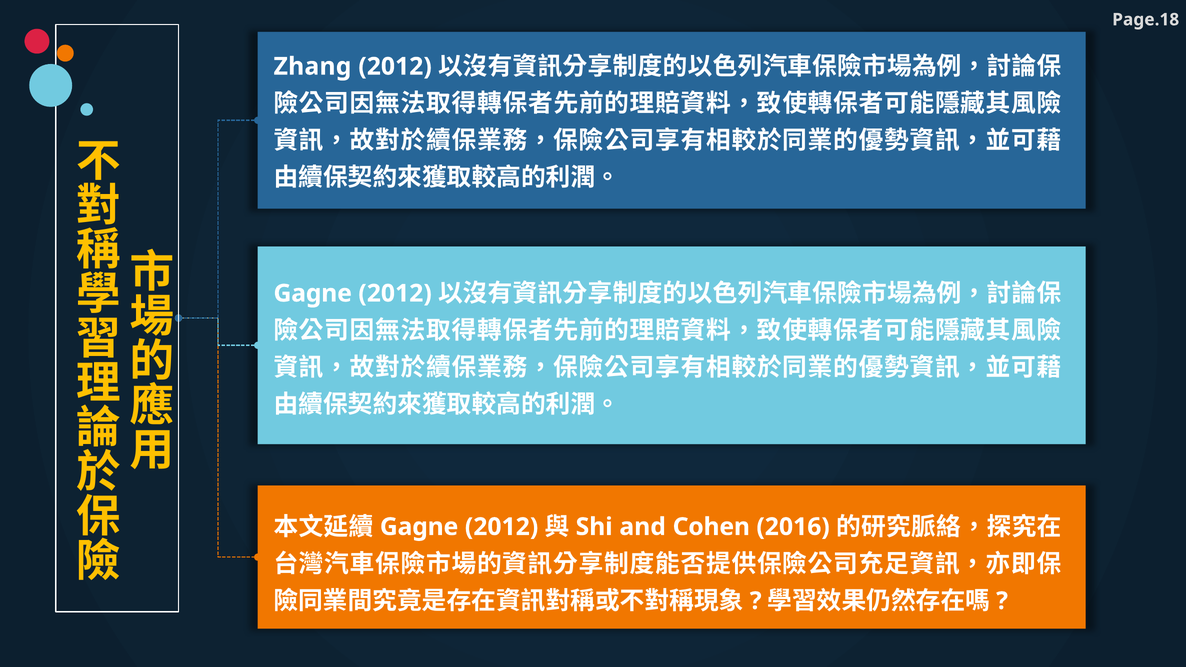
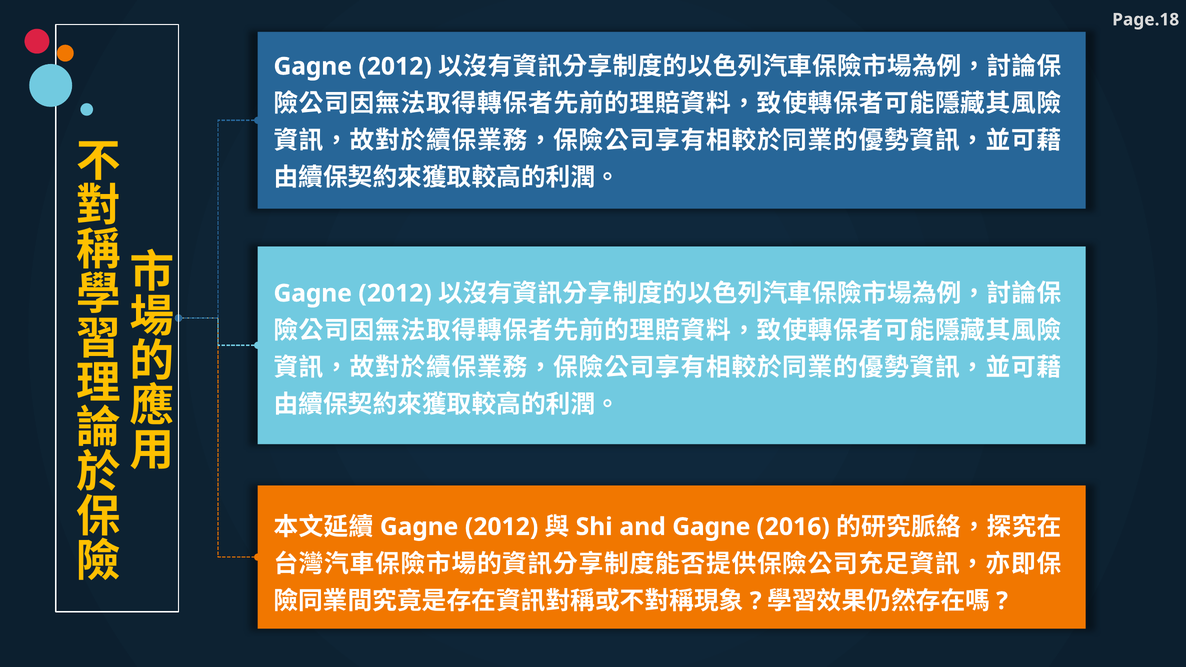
Zhang: Zhang -> Gagne (313, 67)
and Cohen: Cohen -> Gagne (711, 527)
